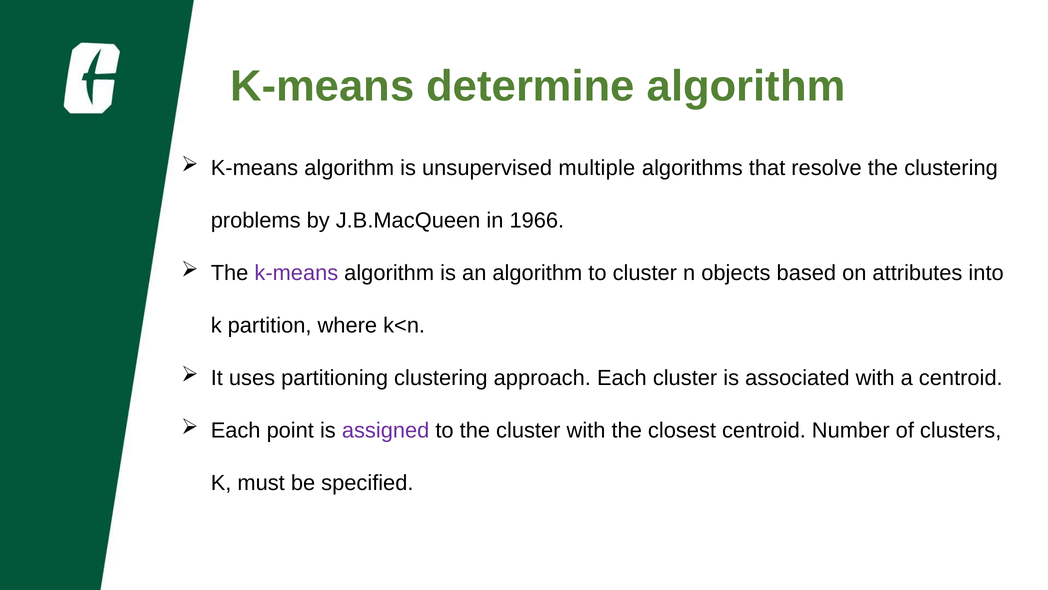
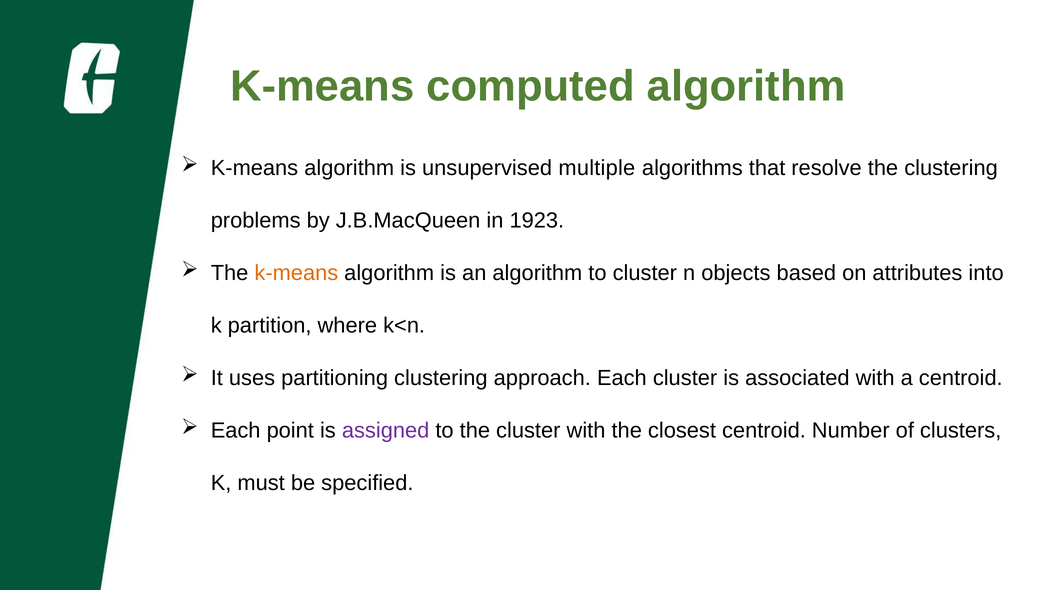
determine: determine -> computed (531, 86)
1966: 1966 -> 1923 (537, 220)
k-means colour: purple -> orange (296, 273)
